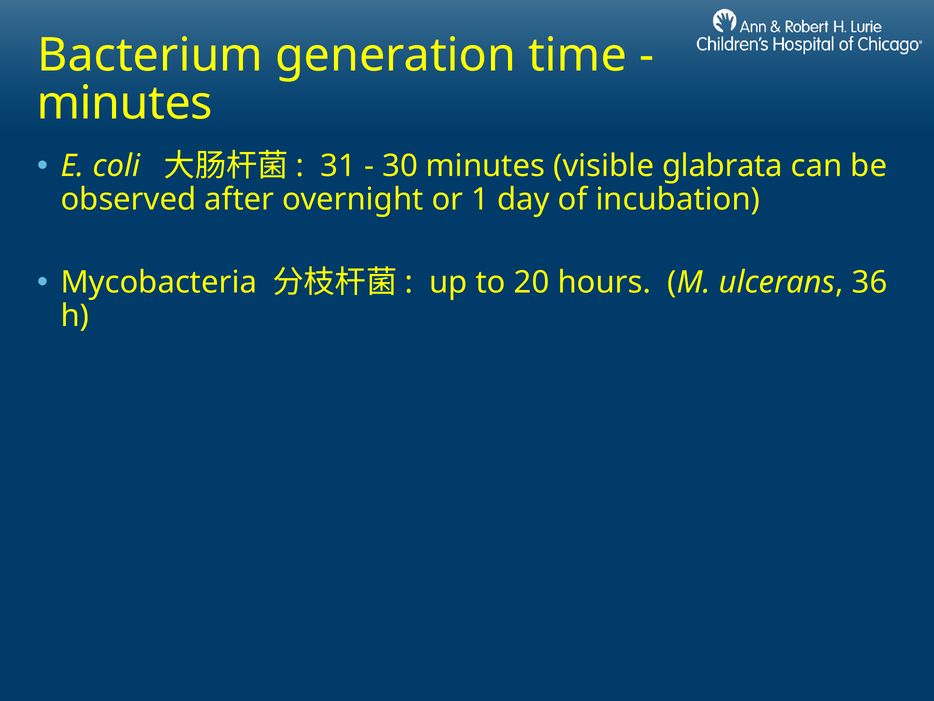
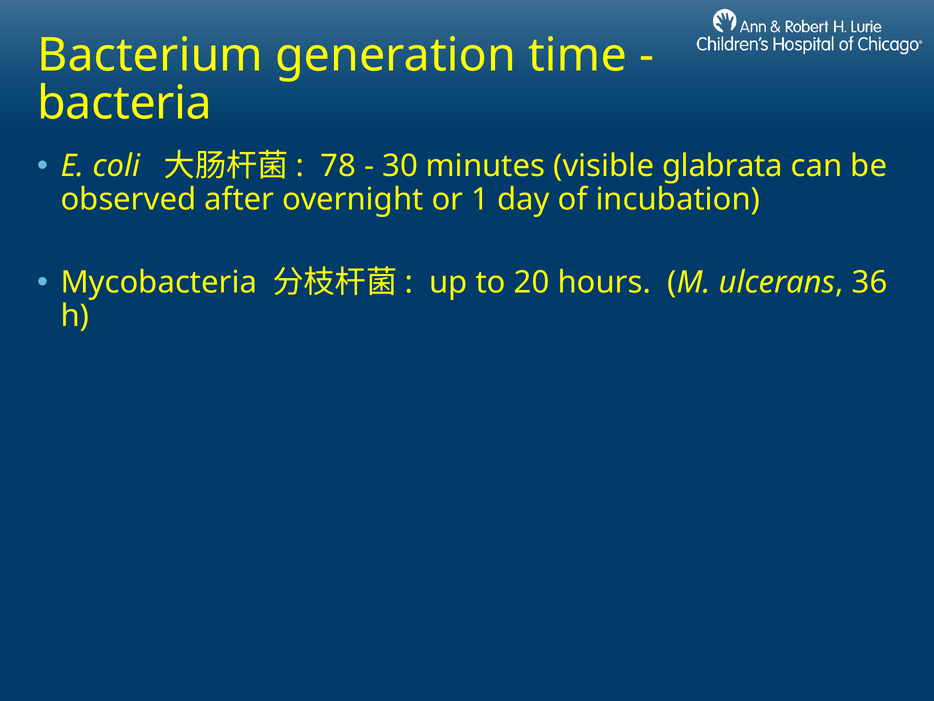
minutes: minutes -> bacteria (125, 103)
31: 31 -> 78 (338, 166)
